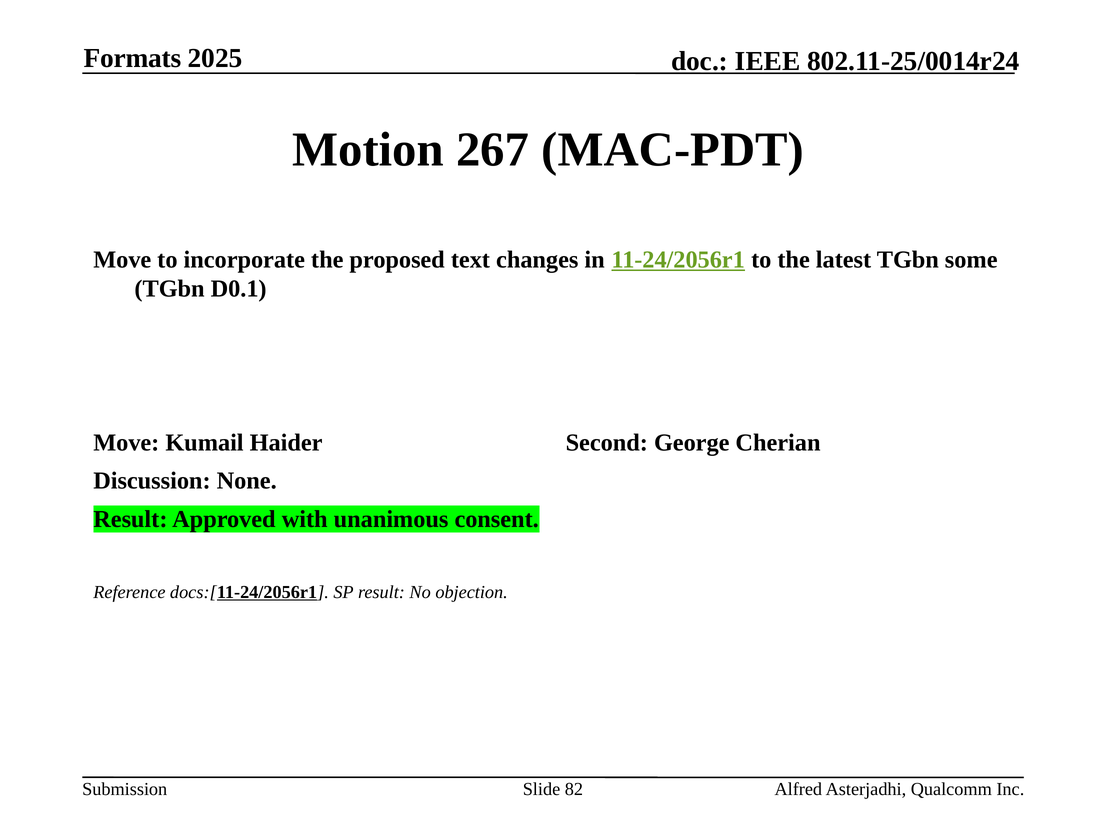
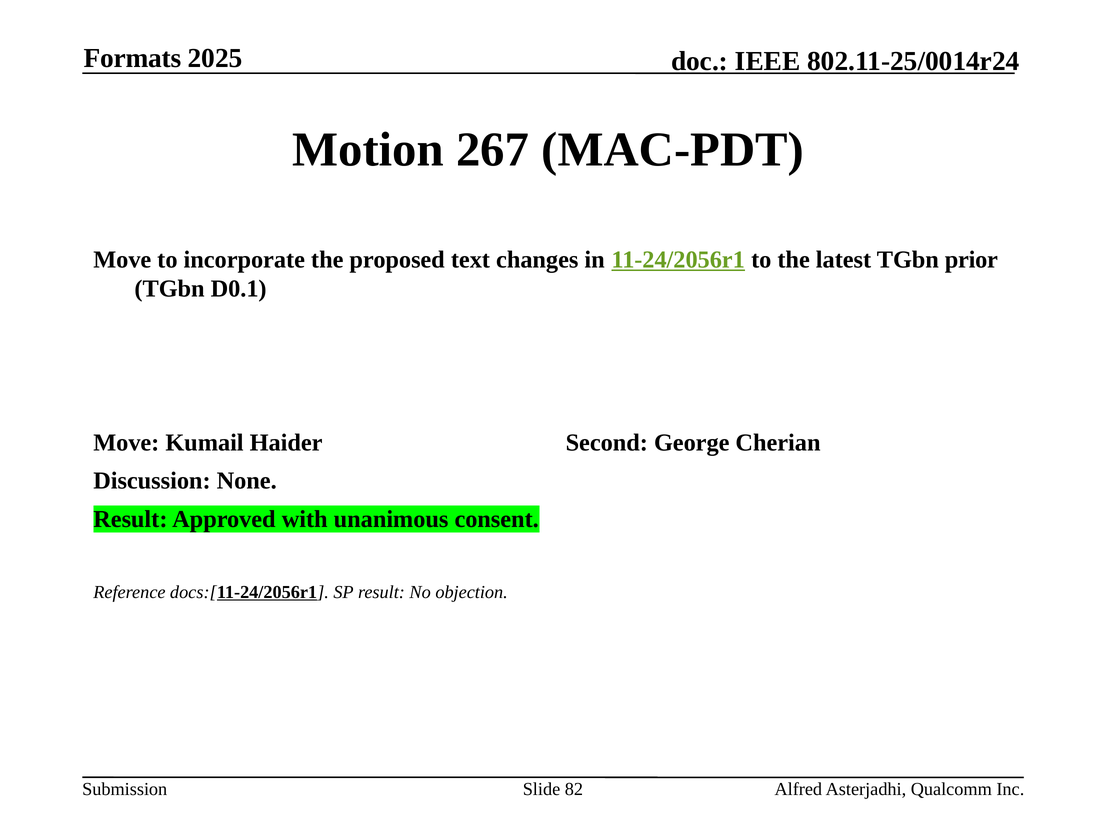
some: some -> prior (971, 260)
